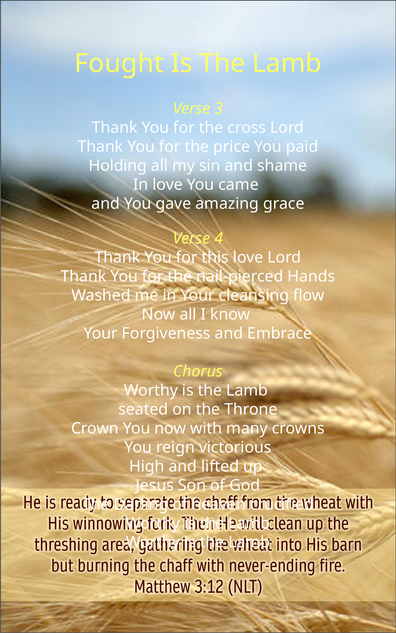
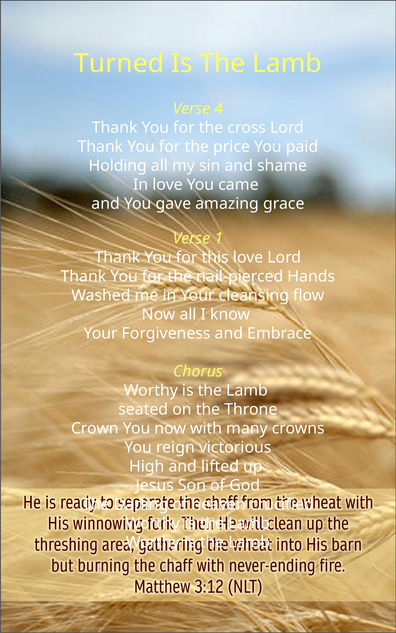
Fought: Fought -> Turned (119, 64)
3: 3 -> 4 (219, 109)
4: 4 -> 1 (219, 239)
